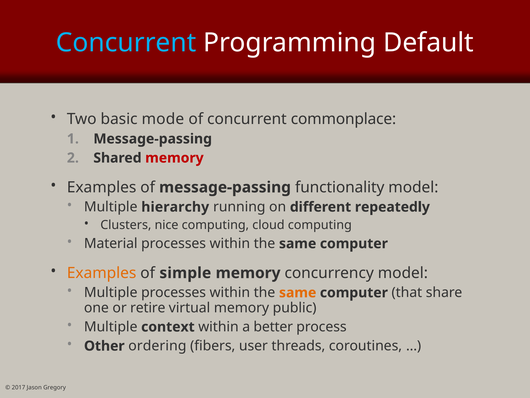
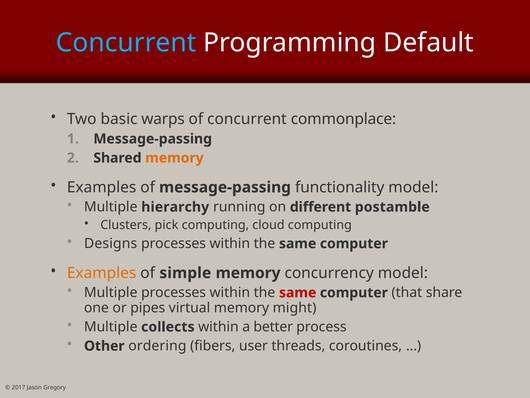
mode: mode -> warps (163, 119)
memory colour: red -> orange (174, 158)
repeatedly: repeatedly -> postamble (392, 207)
nice: nice -> pick (166, 225)
Material: Material -> Designs (111, 243)
same colour: orange -> red (298, 292)
retire: retire -> pipes (148, 307)
public: public -> might (295, 307)
context: context -> collects (168, 327)
